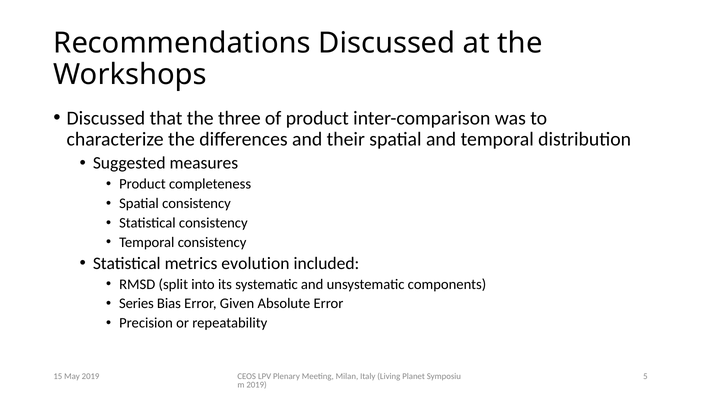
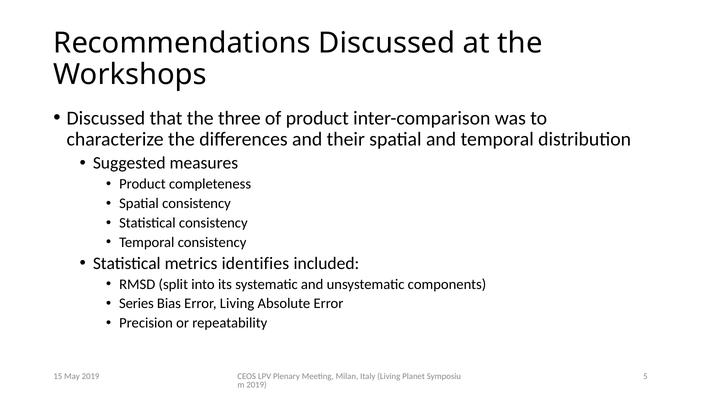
evolution: evolution -> identifies (255, 263)
Error Given: Given -> Living (237, 304)
